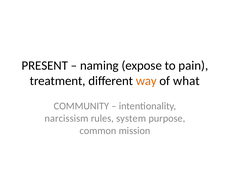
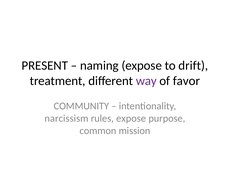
pain: pain -> drift (193, 65)
way colour: orange -> purple (146, 81)
what: what -> favor (186, 81)
rules system: system -> expose (131, 118)
